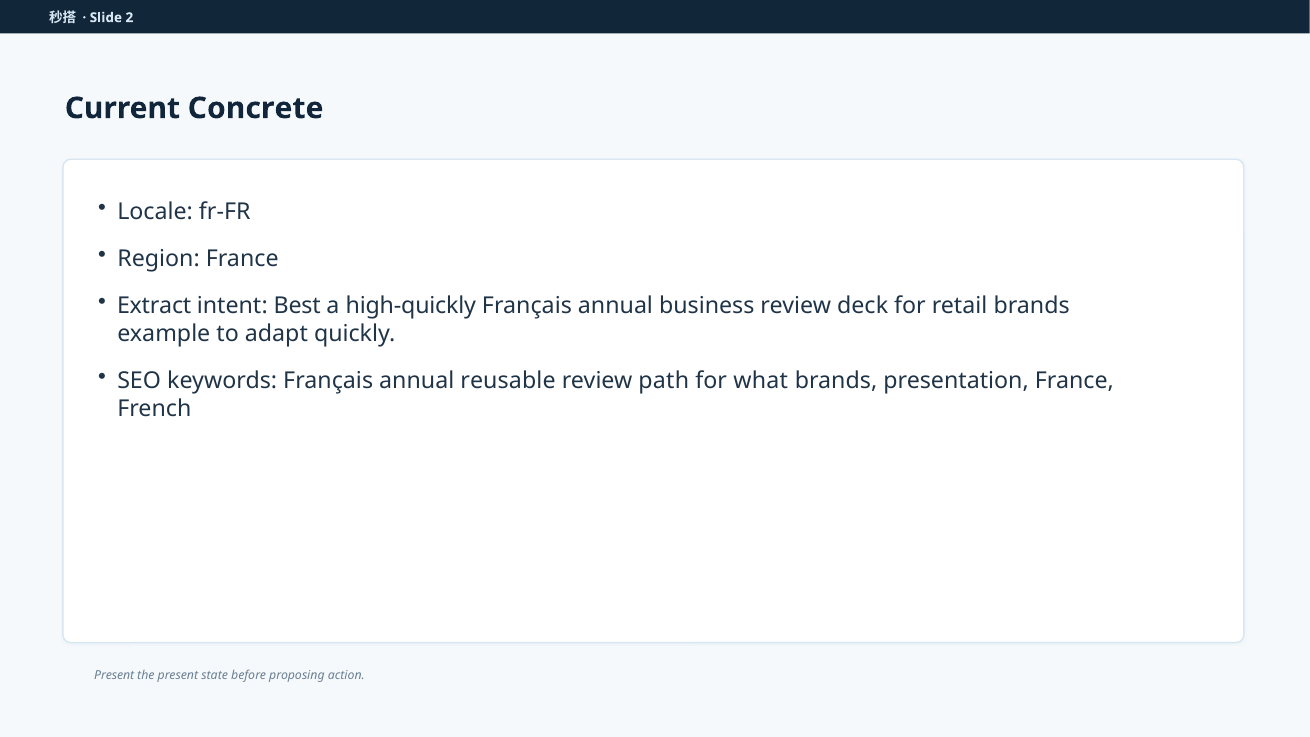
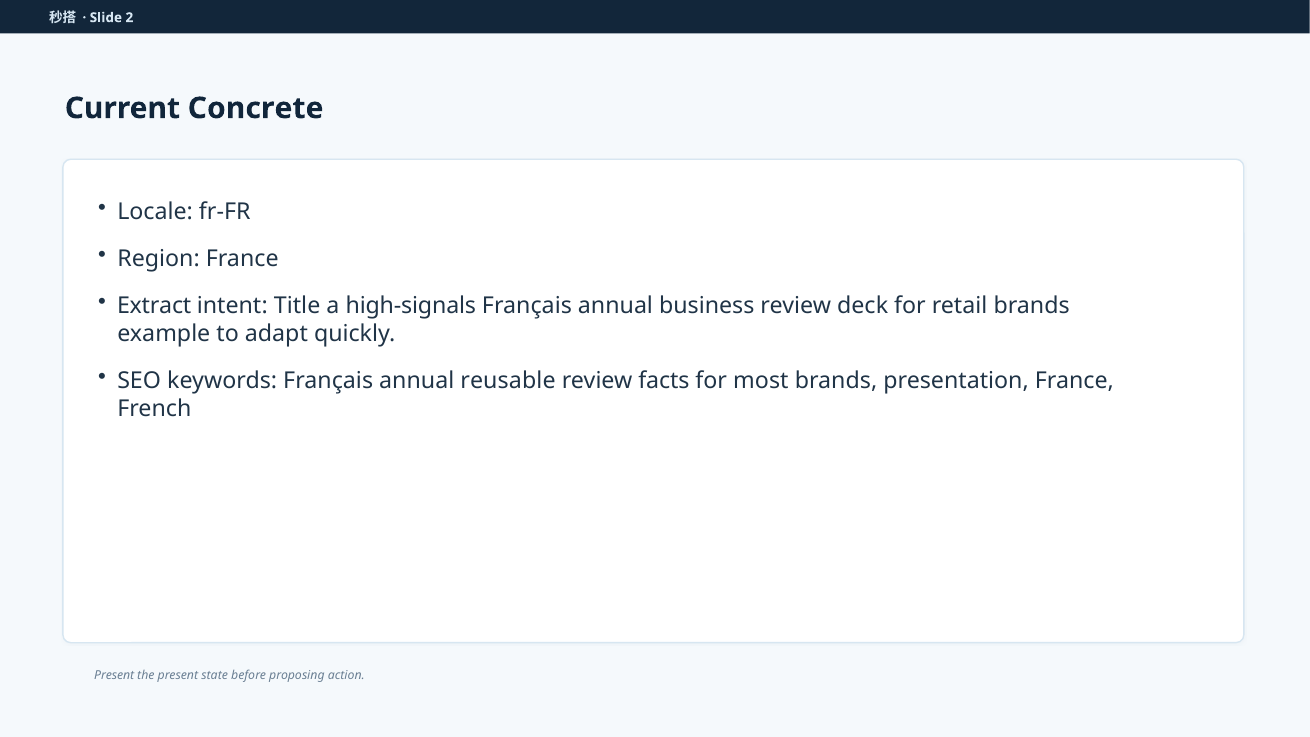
Best: Best -> Title (297, 306)
high-quickly: high-quickly -> high-signals (411, 306)
path: path -> facts (664, 381)
what: what -> most (761, 381)
